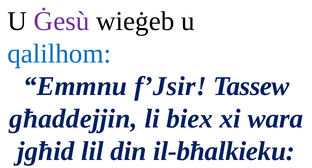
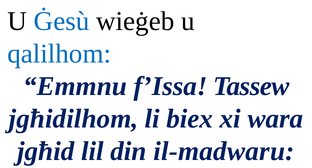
Ġesù colour: purple -> blue (62, 21)
f’Jsir: f’Jsir -> f’Issa (171, 86)
għaddejjin: għaddejjin -> jgħidilhom (73, 119)
il-bħalkieku: il-bħalkieku -> il-madwaru (224, 151)
